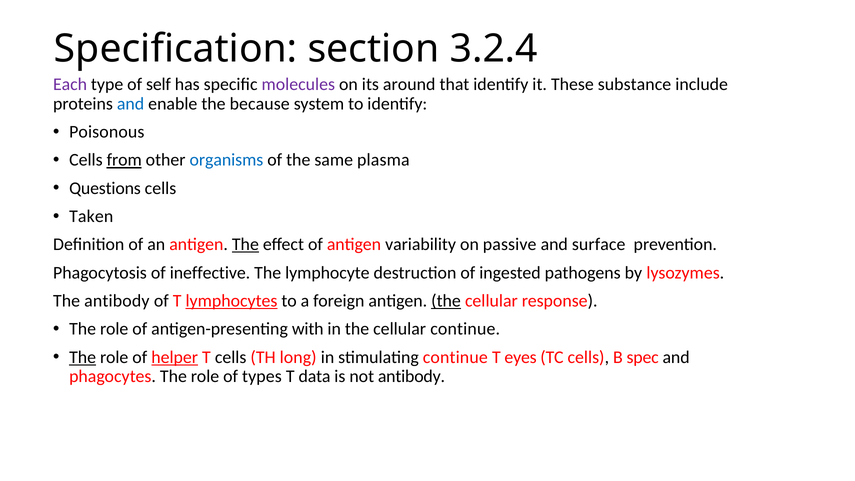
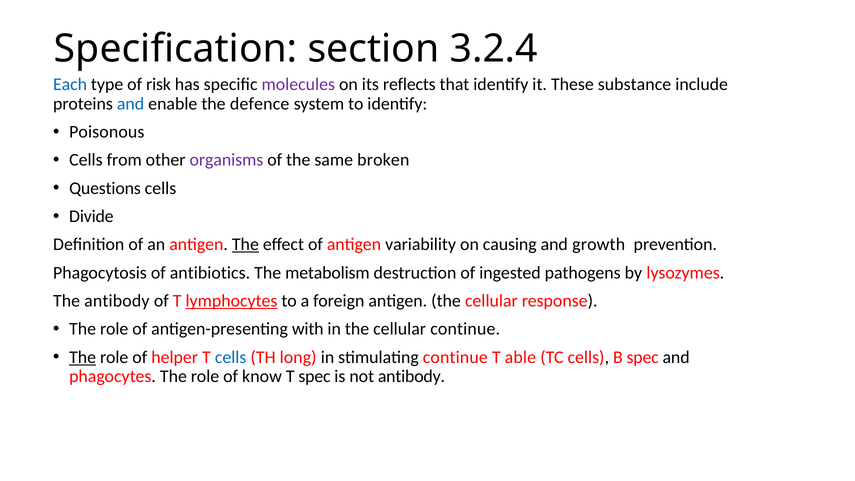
Each colour: purple -> blue (70, 85)
self: self -> risk (159, 85)
around: around -> reflects (409, 85)
because: because -> defence (260, 104)
from underline: present -> none (124, 160)
organisms colour: blue -> purple (226, 160)
plasma: plasma -> broken (383, 160)
Taken: Taken -> Divide (91, 216)
passive: passive -> causing (510, 245)
surface: surface -> growth (599, 245)
ineffective: ineffective -> antibiotics (210, 273)
lymphocyte: lymphocyte -> metabolism (327, 273)
the underline: present -> none (446, 301)
helper underline: present -> none (175, 357)
cells colour: black -> blue (231, 357)
eyes: eyes -> able (520, 357)
types: types -> know (262, 376)
T data: data -> spec (315, 376)
